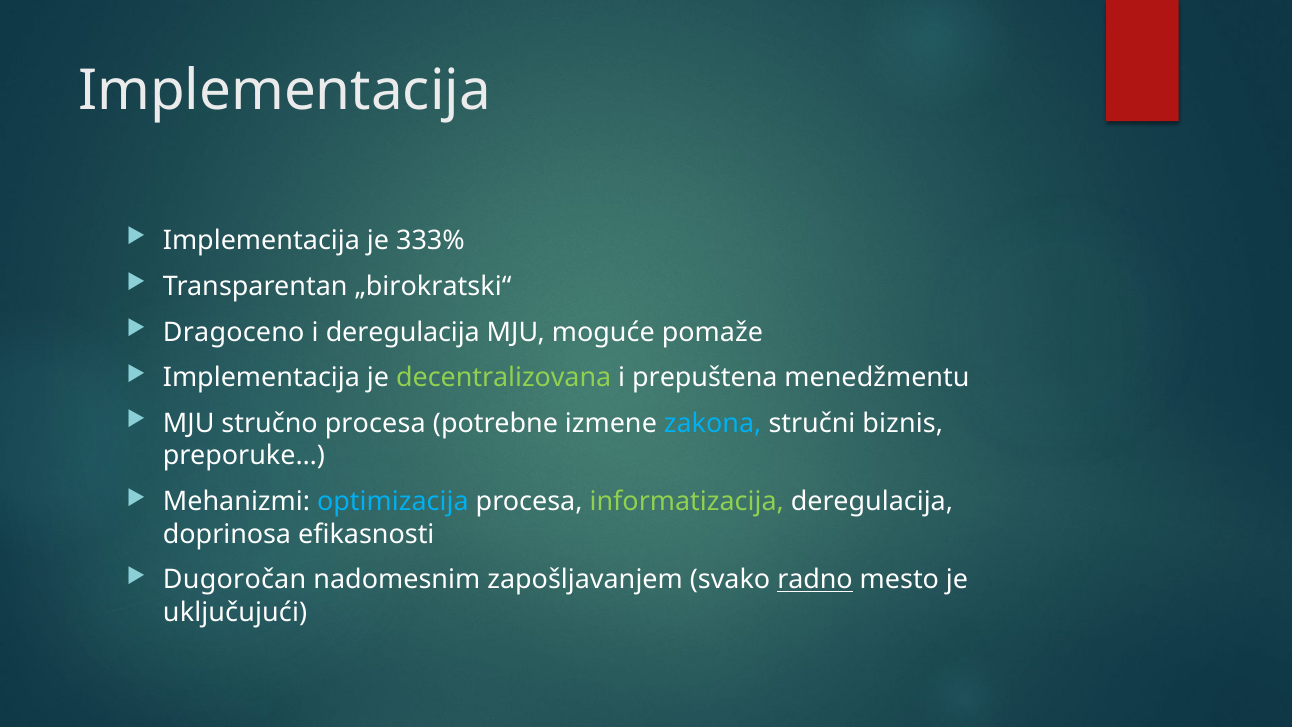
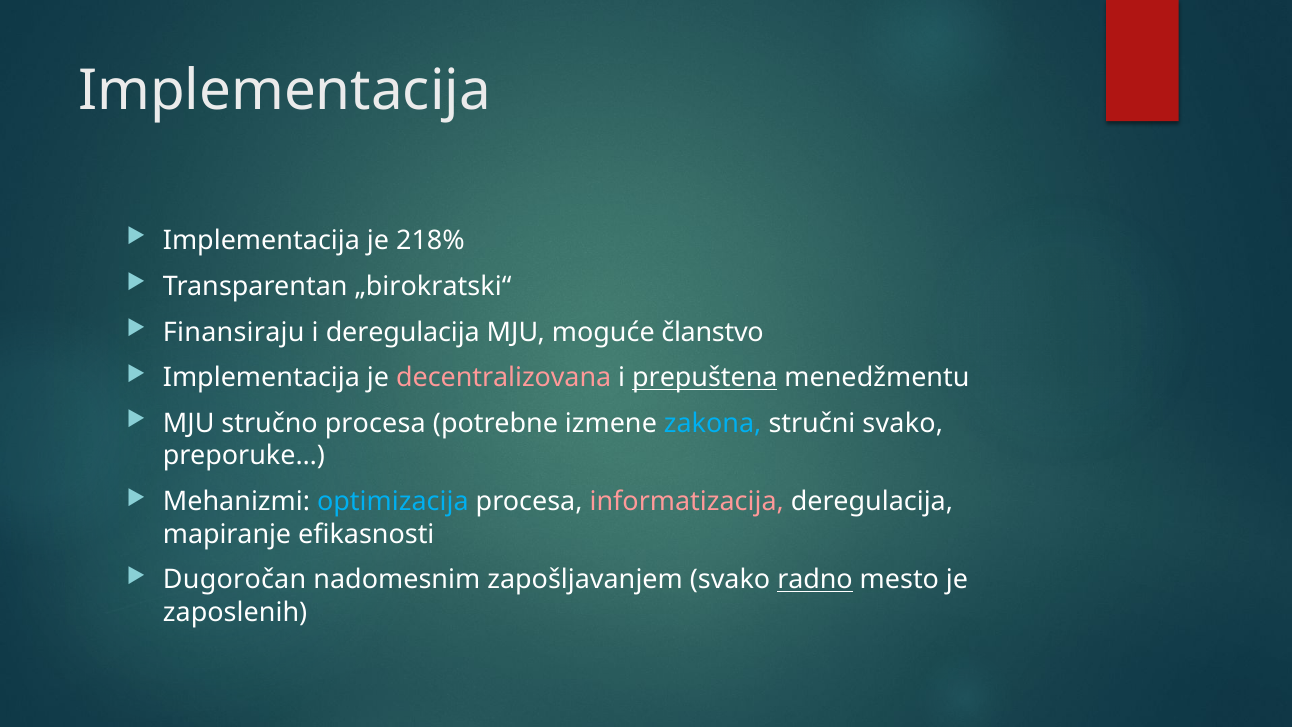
333%: 333% -> 218% (430, 240)
Dragoceno: Dragoceno -> Finansiraju (234, 332)
pomaže: pomaže -> članstvo (713, 332)
decentralizovana colour: light green -> pink (504, 378)
prepuštena underline: none -> present (705, 378)
stručni biznis: biznis -> svako (903, 424)
informatizacija colour: light green -> pink (687, 502)
doprinosa: doprinosa -> mapiranje (227, 534)
uključujući: uključujući -> zaposlenih (235, 612)
